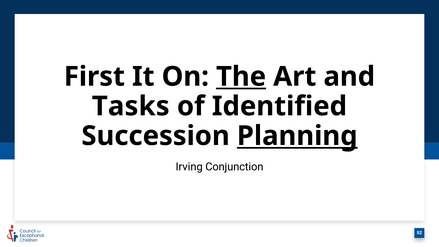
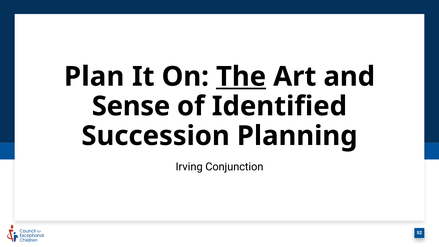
First: First -> Plan (94, 77)
Tasks: Tasks -> Sense (131, 106)
Planning underline: present -> none (297, 136)
